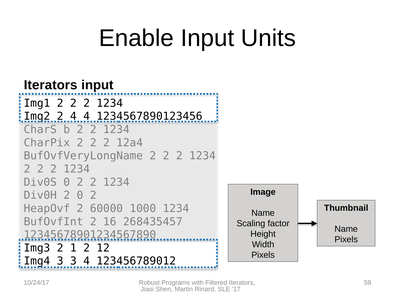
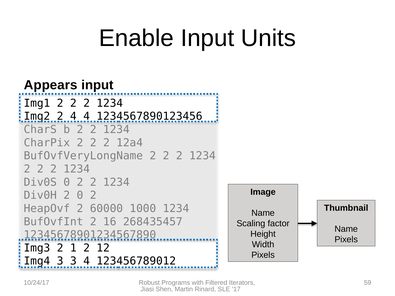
Iterators: Iterators -> Appears (51, 85)
